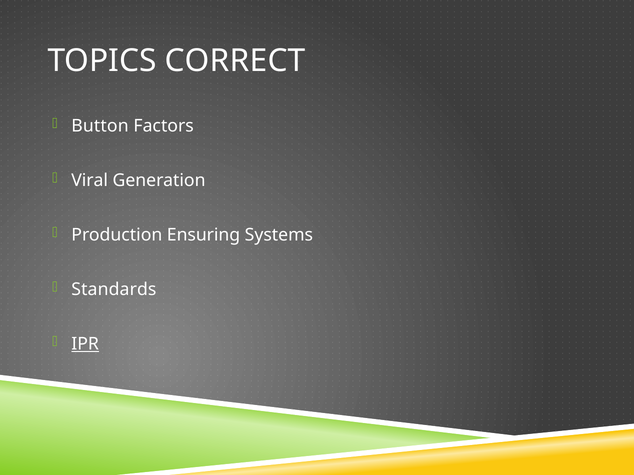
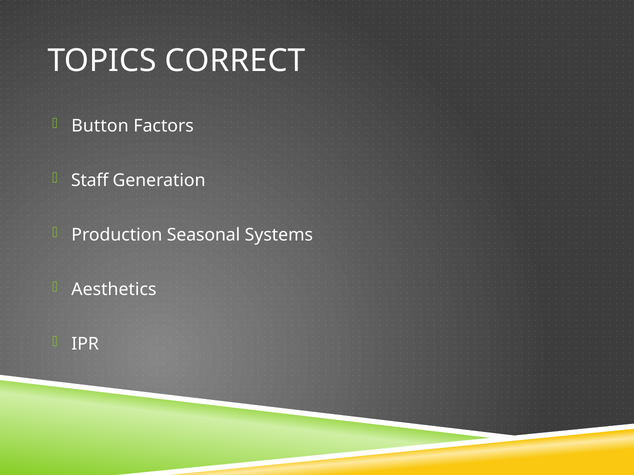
Viral: Viral -> Staff (90, 181)
Ensuring: Ensuring -> Seasonal (204, 235)
Standards: Standards -> Aesthetics (114, 290)
IPR underline: present -> none (85, 344)
